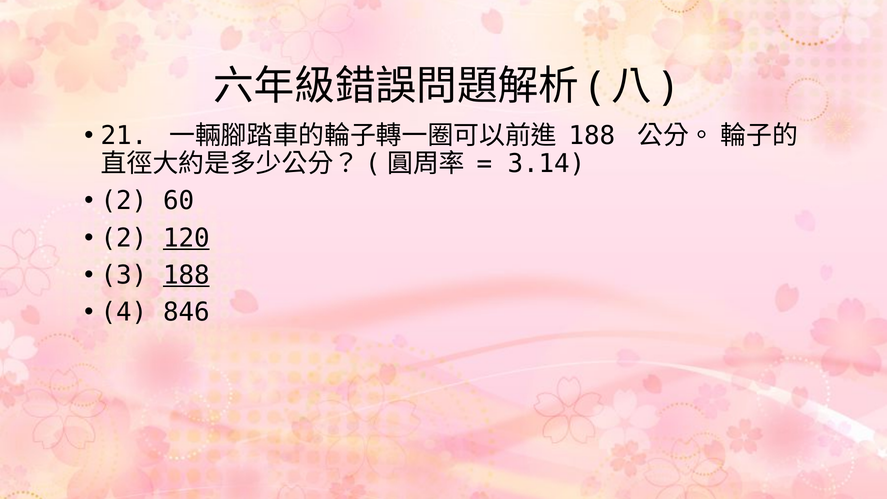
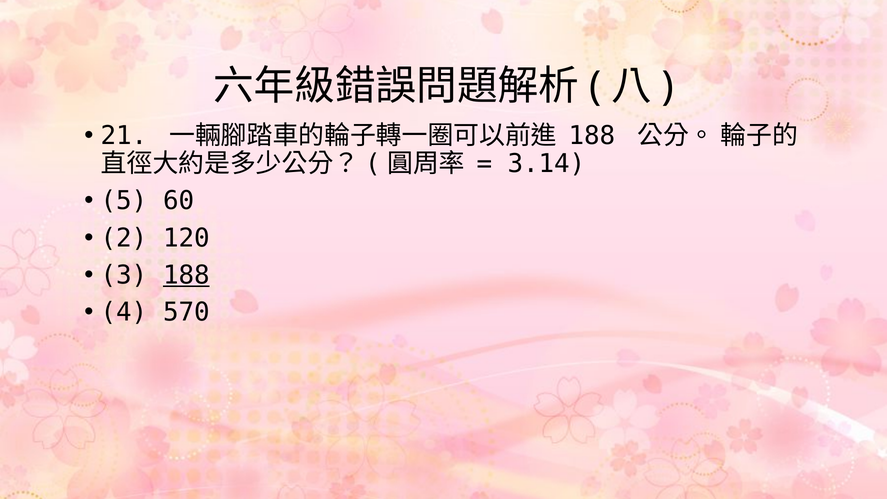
2: 2 -> 5 (124, 201)
120 underline: present -> none (186, 238)
846: 846 -> 570 (186, 312)
